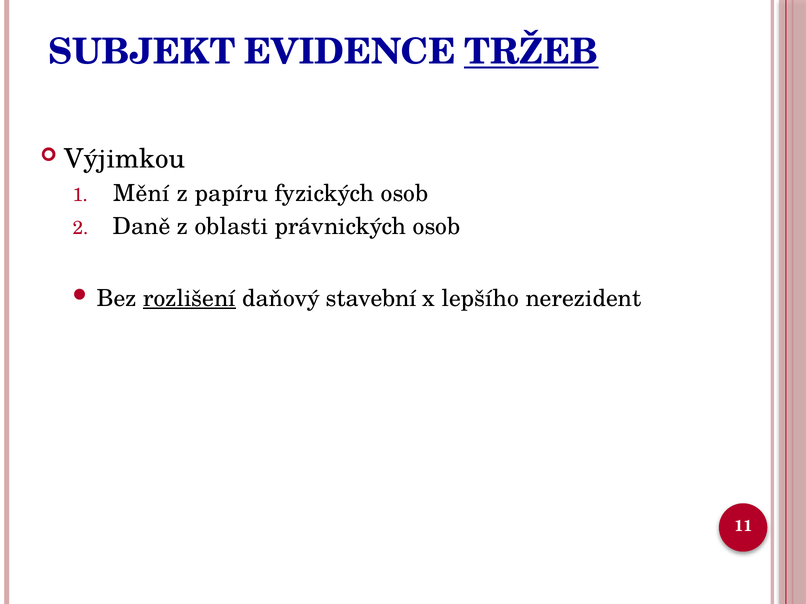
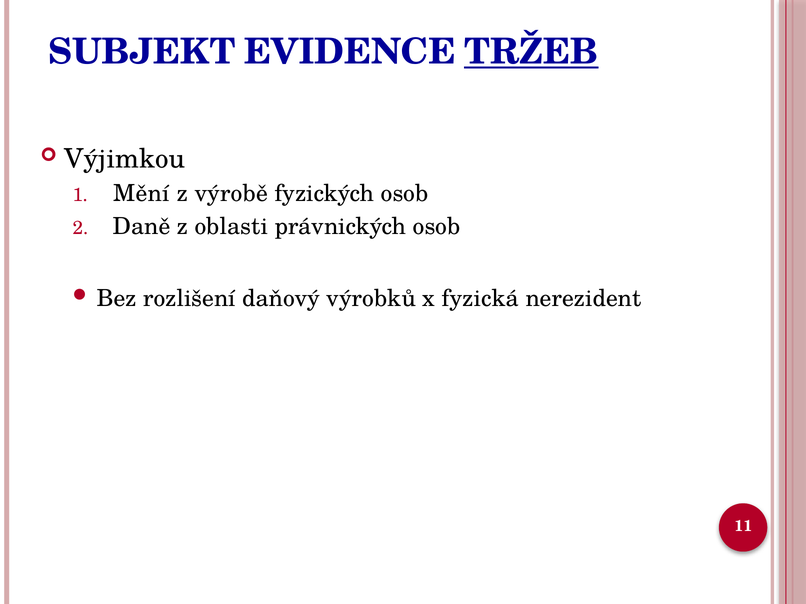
papíru: papíru -> výrobě (231, 194)
rozlišení underline: present -> none (190, 299)
stavební: stavební -> výrobků (371, 299)
lepšího: lepšího -> fyzická (480, 299)
